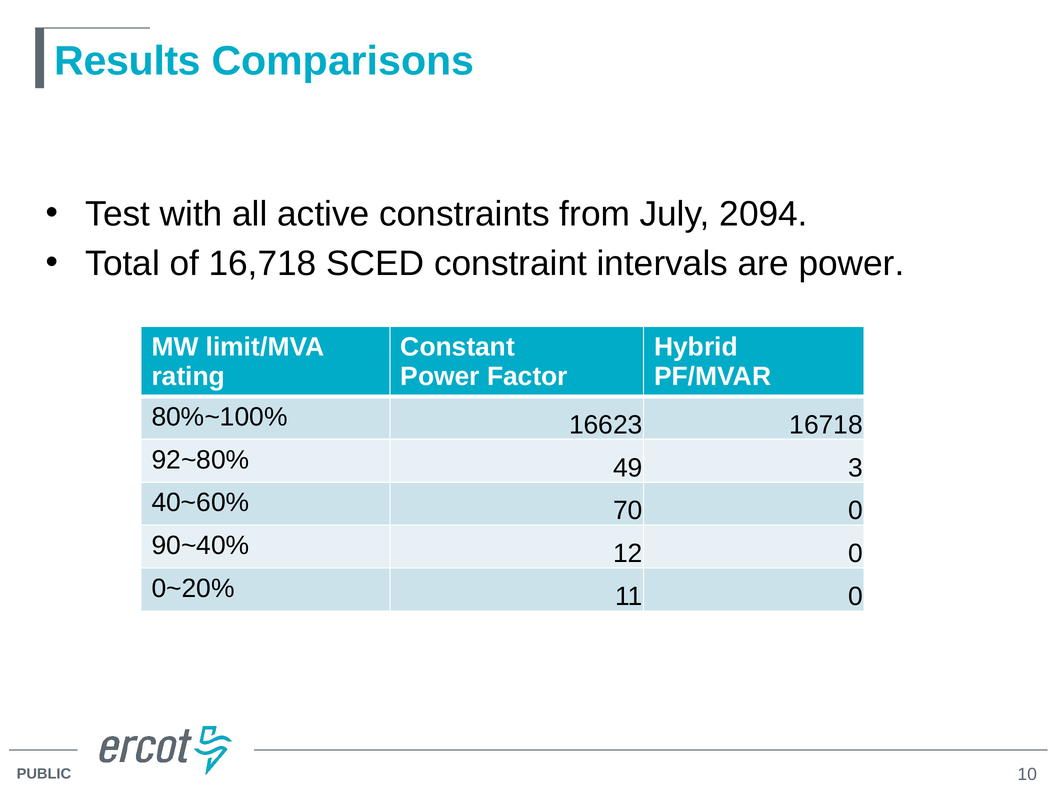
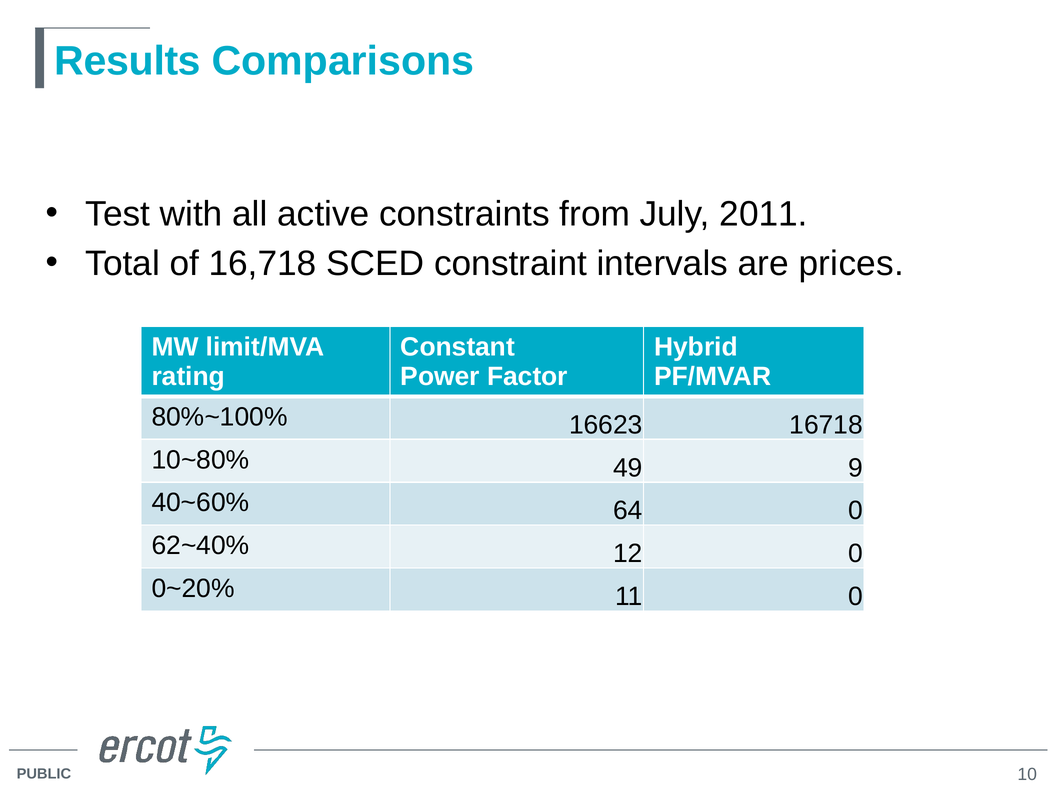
2094: 2094 -> 2011 (764, 214)
are power: power -> prices (851, 263)
92~80%: 92~80% -> 10~80% (201, 460)
3: 3 -> 9 (856, 468)
70: 70 -> 64 (628, 510)
90~40%: 90~40% -> 62~40% (201, 545)
